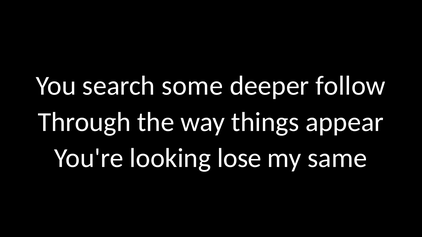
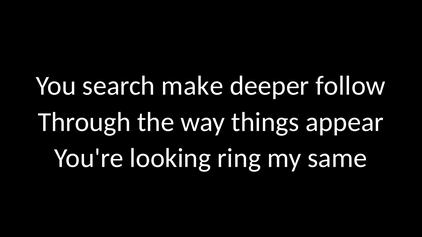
some: some -> make (192, 86)
lose: lose -> ring (239, 159)
